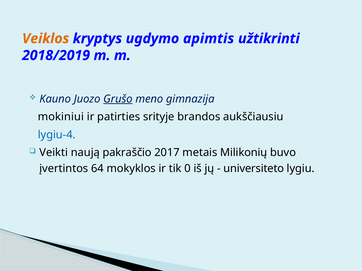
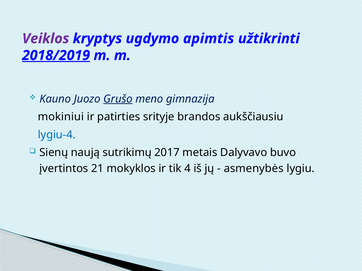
Veiklos colour: orange -> purple (46, 39)
2018/2019 underline: none -> present (56, 56)
Veikti: Veikti -> Sienų (54, 153)
pakraščio: pakraščio -> sutrikimų (127, 153)
Milikonių: Milikonių -> Dalyvavo (244, 153)
64: 64 -> 21 (97, 169)
0: 0 -> 4 (188, 169)
universiteto: universiteto -> asmenybės (254, 169)
